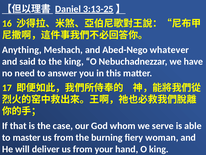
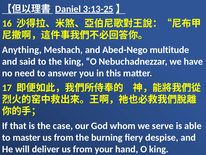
whatever: whatever -> multitude (169, 50)
woman: woman -> despise (162, 137)
